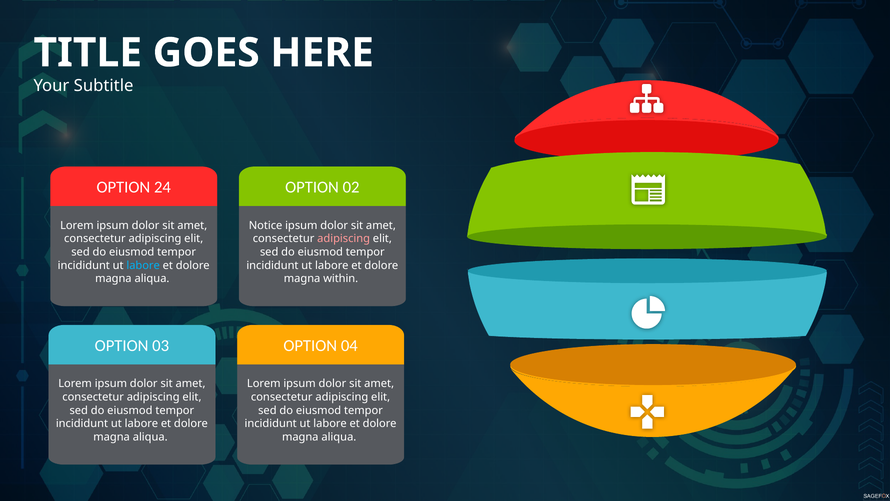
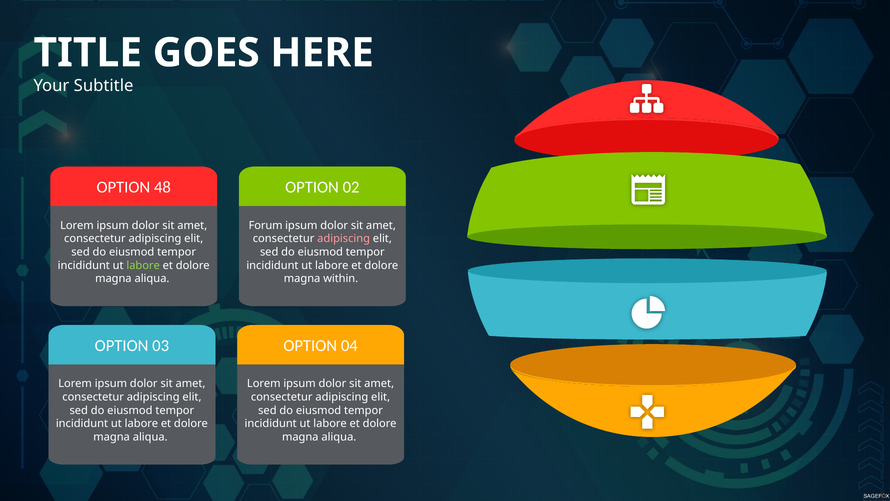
24: 24 -> 48 (162, 187)
Notice: Notice -> Forum (266, 225)
labore colour: light blue -> light green (143, 265)
